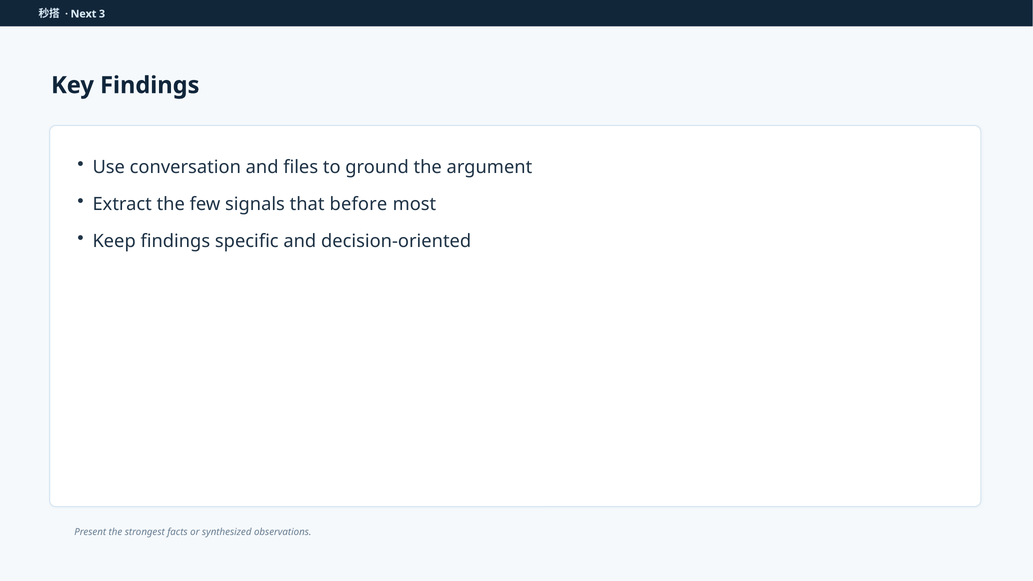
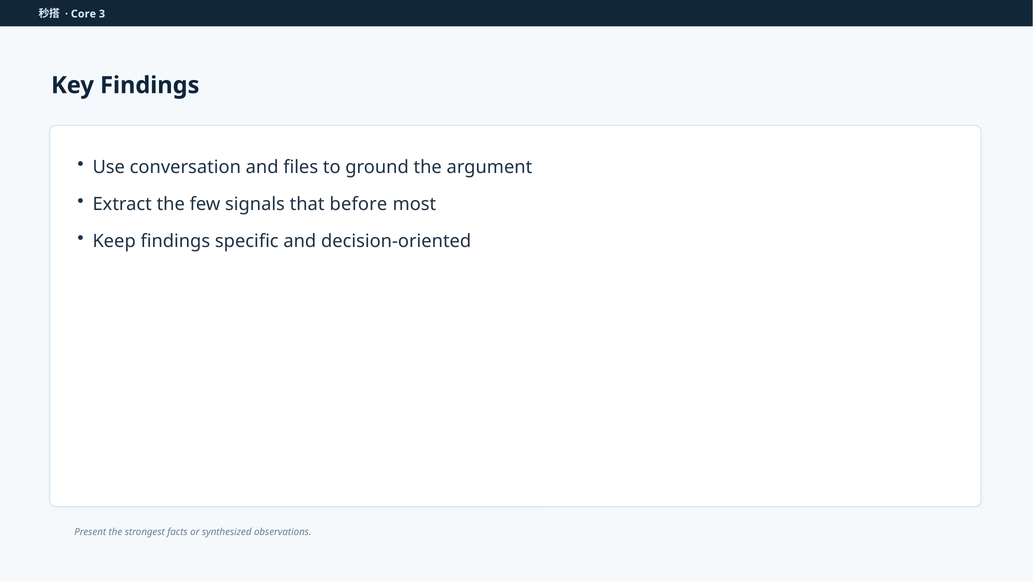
Next: Next -> Core (83, 14)
